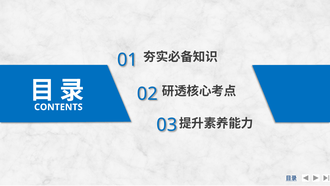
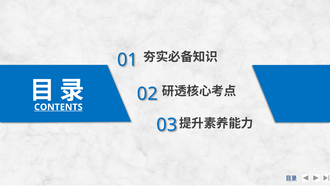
CONTENTS underline: none -> present (58, 107)
